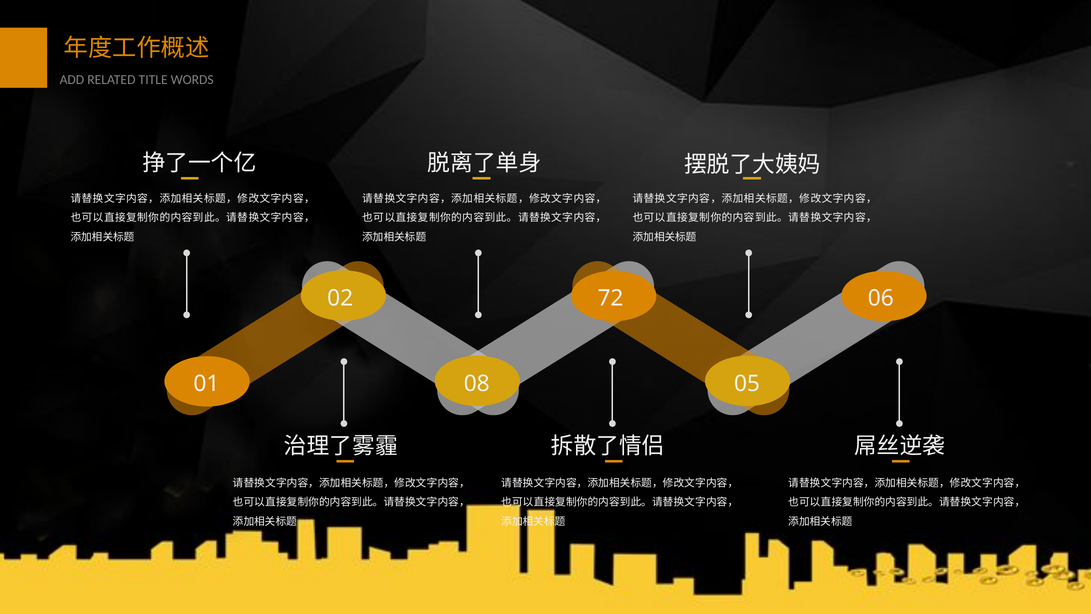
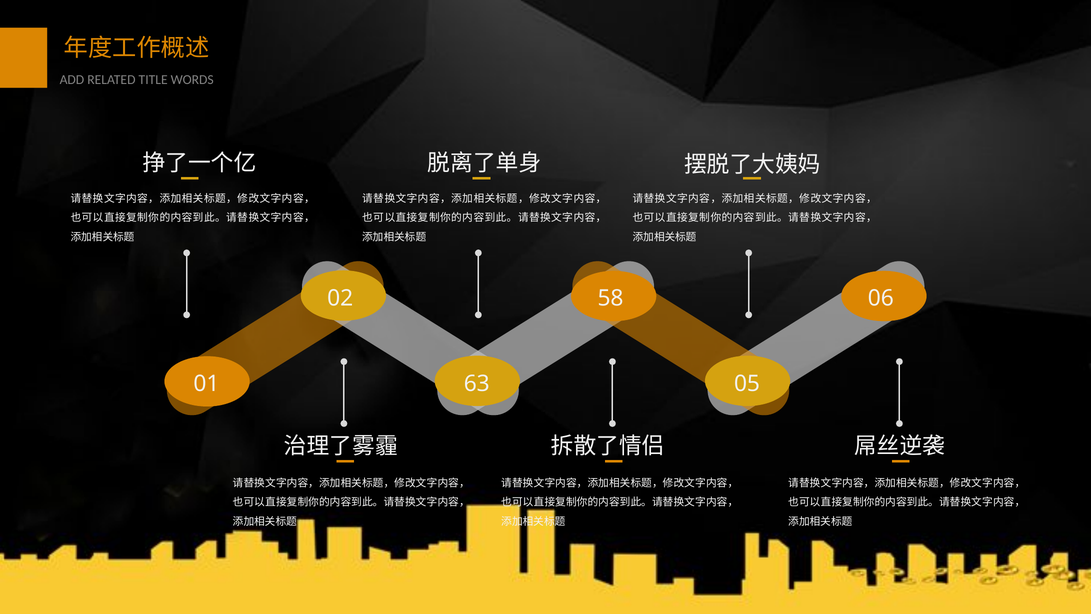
72: 72 -> 58 (611, 298)
08: 08 -> 63 (477, 383)
